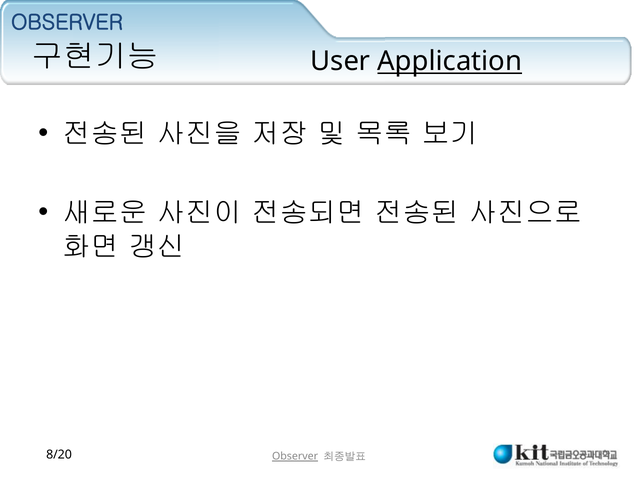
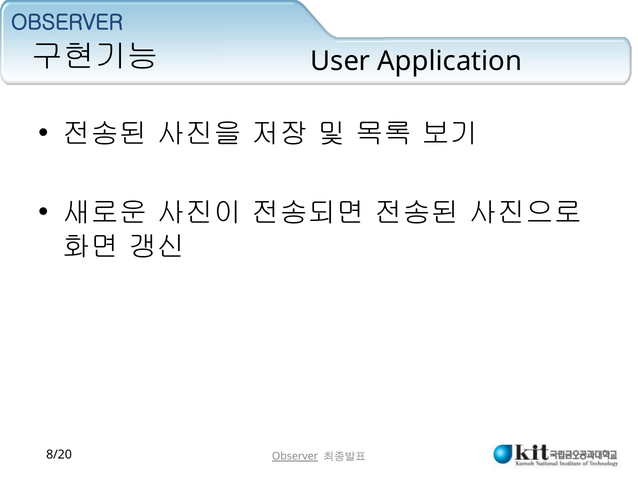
Application underline: present -> none (450, 61)
